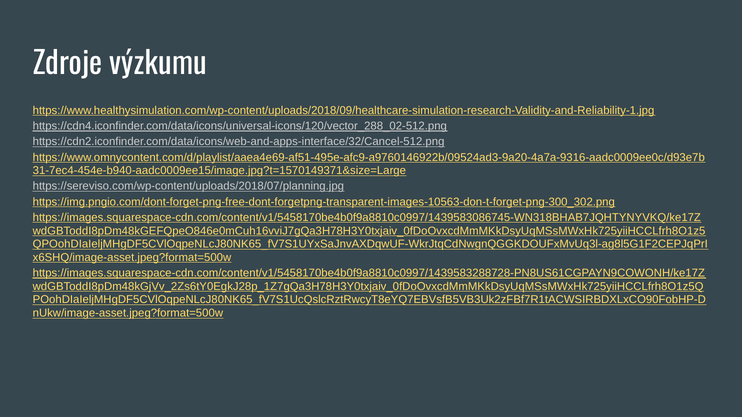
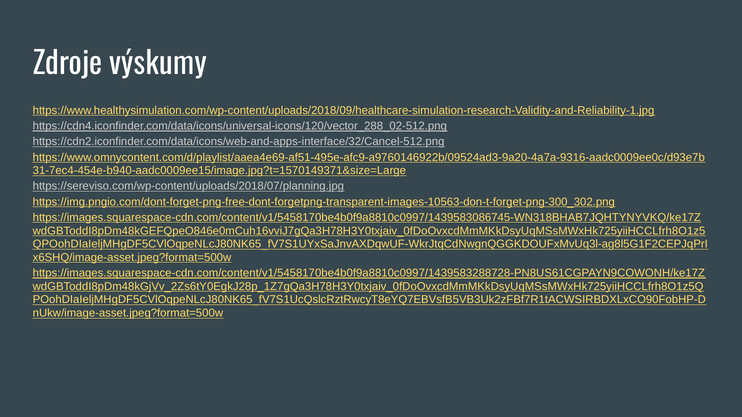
výzkumu: výzkumu -> výskumy (158, 64)
